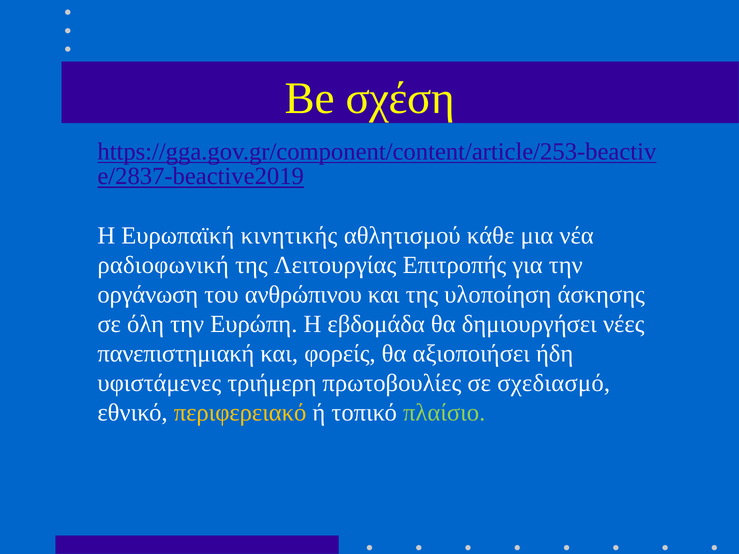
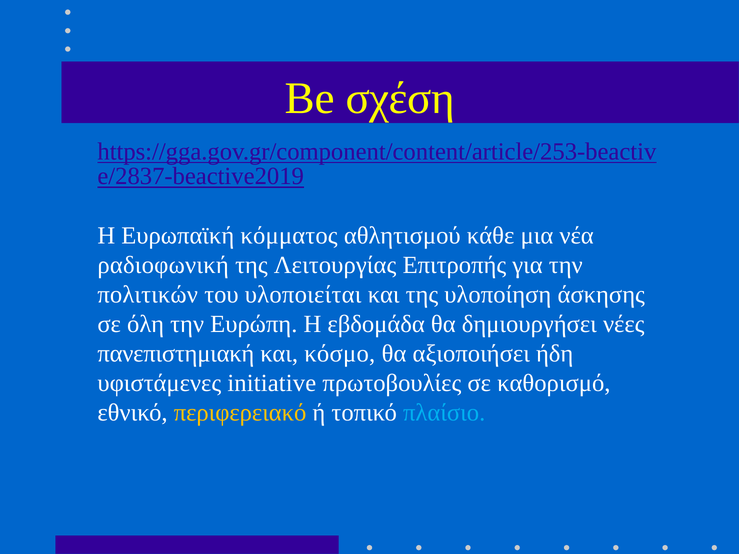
κινητικής: κινητικής -> κόμματος (289, 236)
οργάνωση: οργάνωση -> πολιτικών (148, 295)
ανθρώπινου: ανθρώπινου -> υλοποιείται (303, 295)
φορείς: φορείς -> κόσμο (340, 354)
τριήμερη: τριήμερη -> initiative (272, 383)
σχεδιασμό: σχεδιασμό -> καθορισμό (554, 383)
πλαίσιο colour: light green -> light blue (444, 413)
